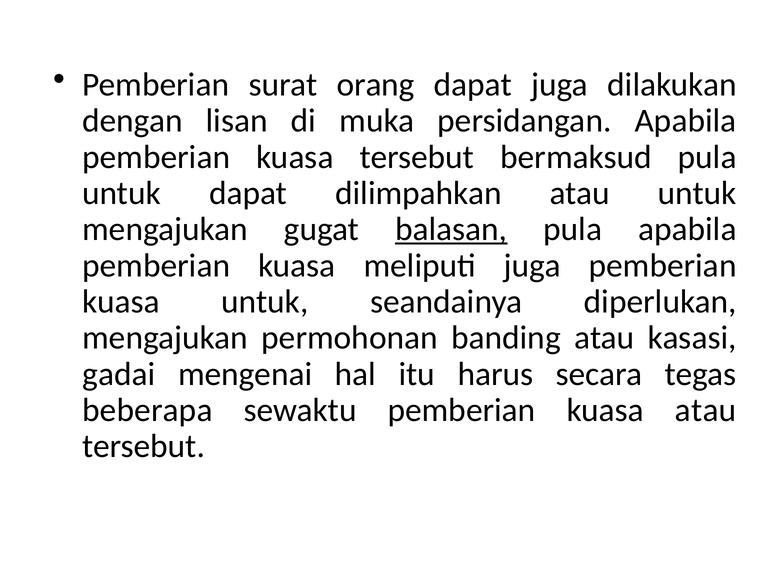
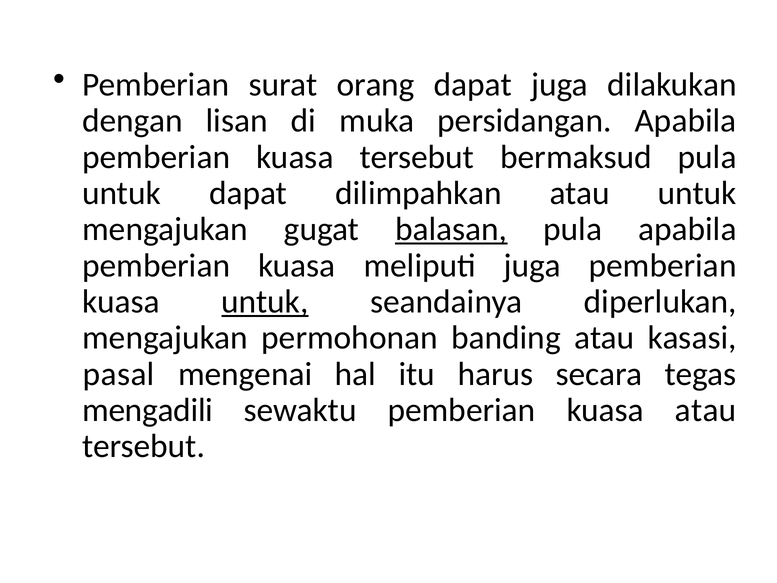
untuk underline: none -> present (265, 302)
gadai: gadai -> pasal (119, 374)
beberapa: beberapa -> mengadili (148, 410)
